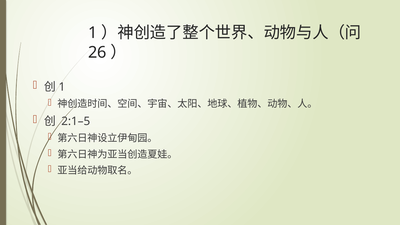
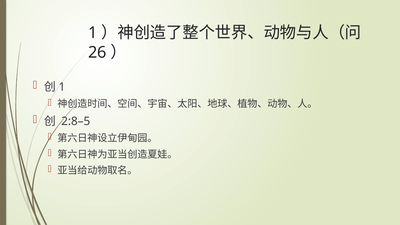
2:1–5: 2:1–5 -> 2:8–5 (76, 121)
